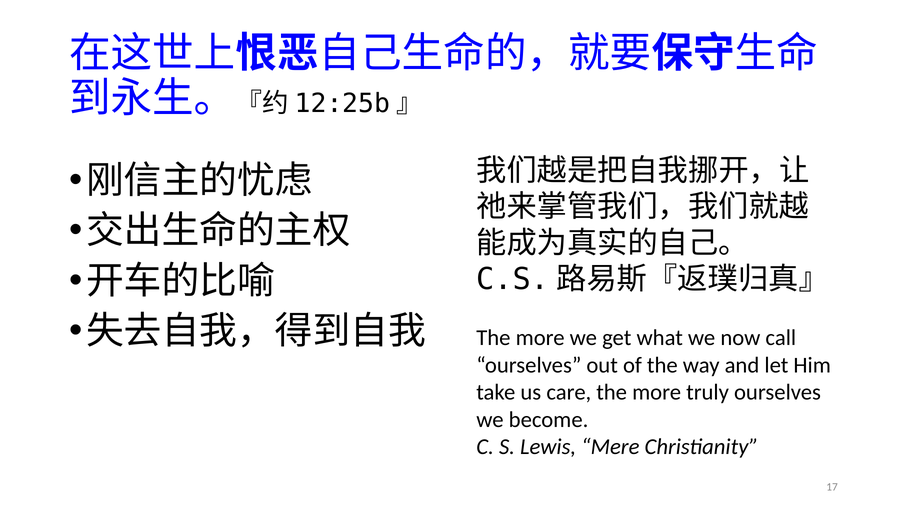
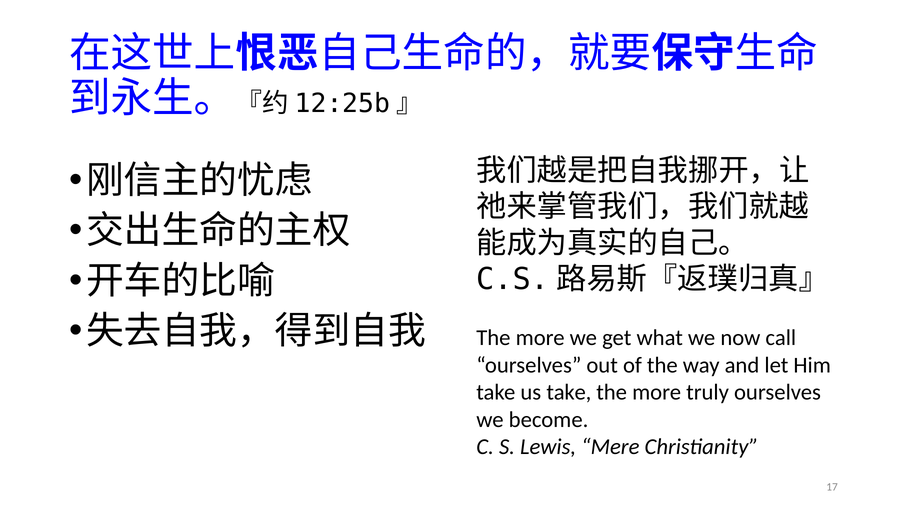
us care: care -> take (569, 392)
